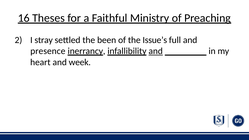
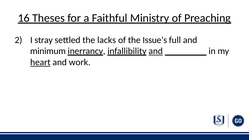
been: been -> lacks (107, 40)
presence: presence -> minimum (48, 51)
heart underline: none -> present (40, 62)
week: week -> work (80, 62)
